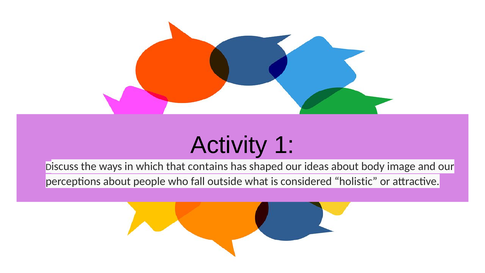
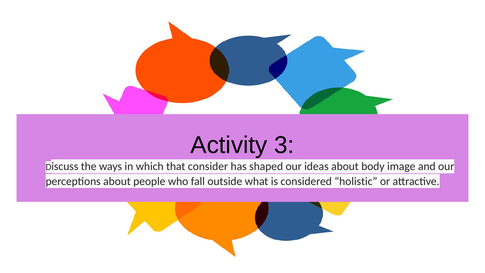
1: 1 -> 3 (284, 145)
contains: contains -> consider (208, 166)
